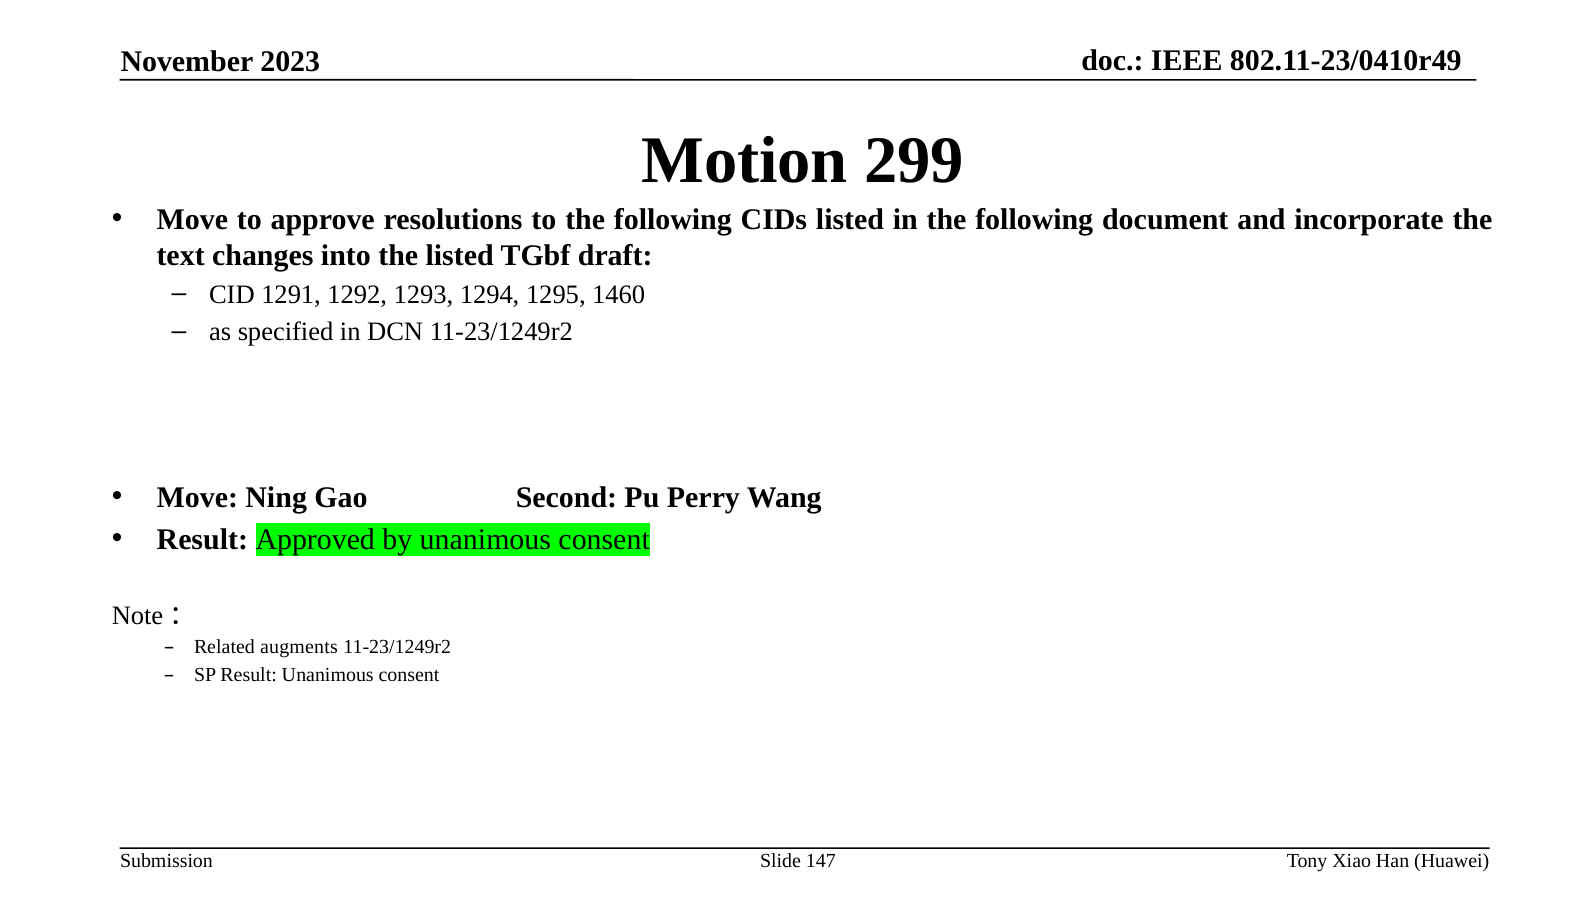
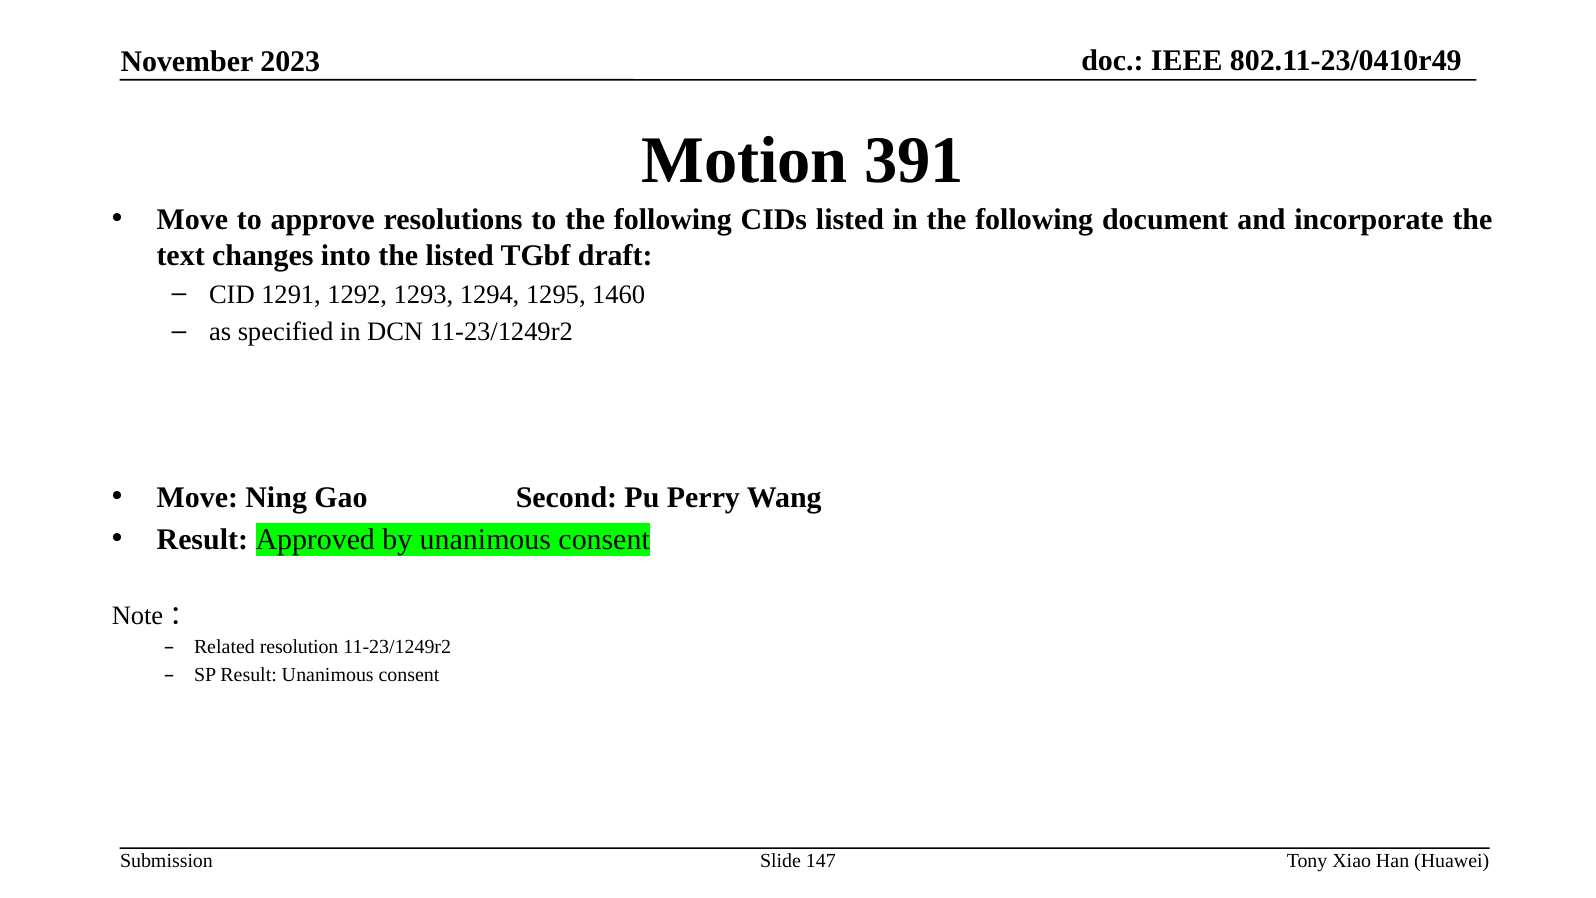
299: 299 -> 391 (914, 160)
augments: augments -> resolution (299, 647)
